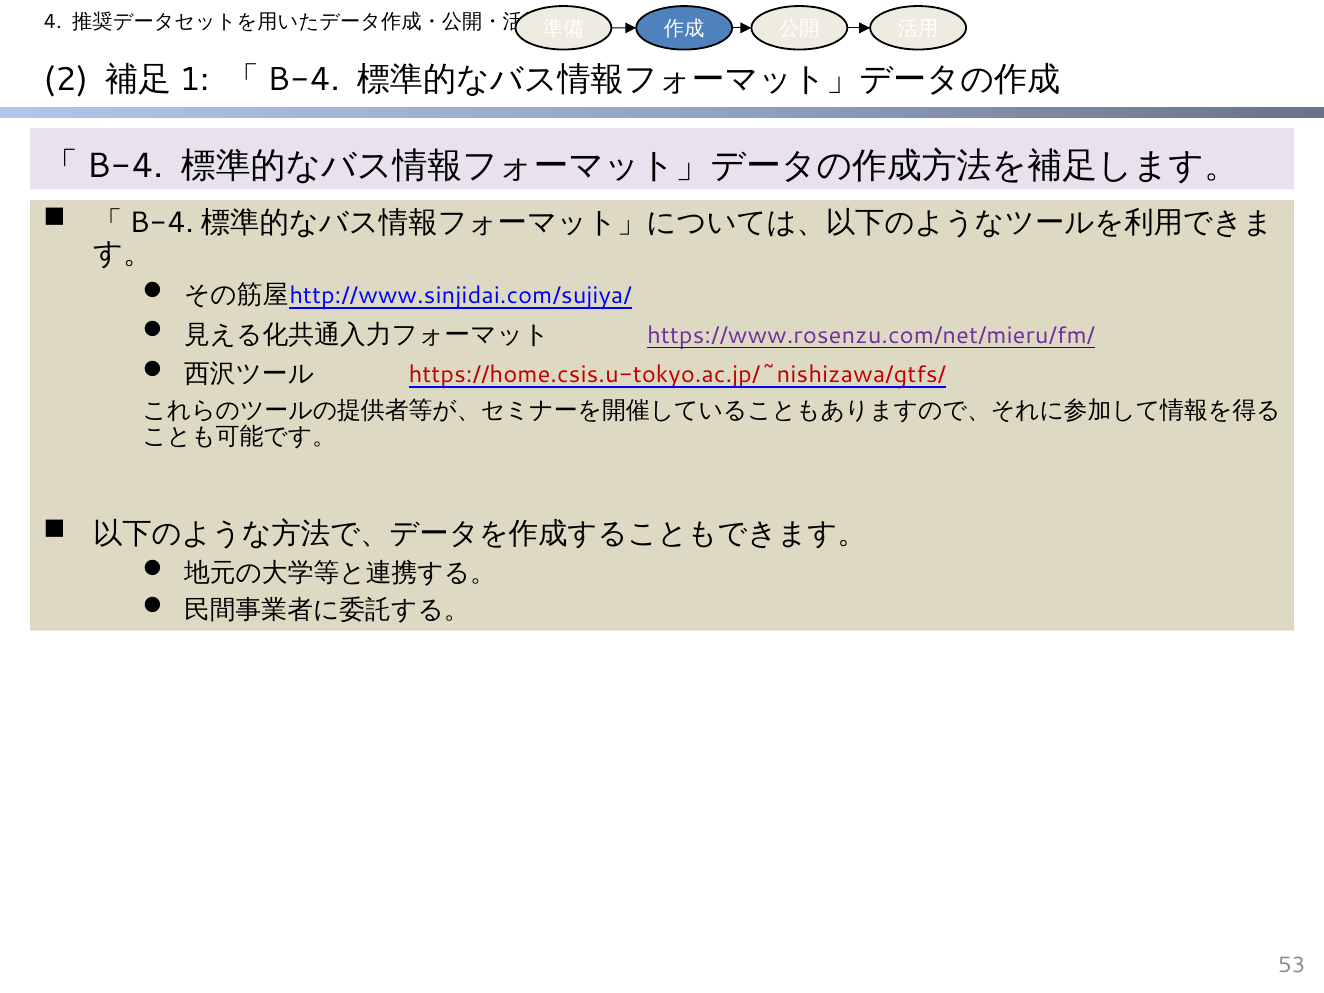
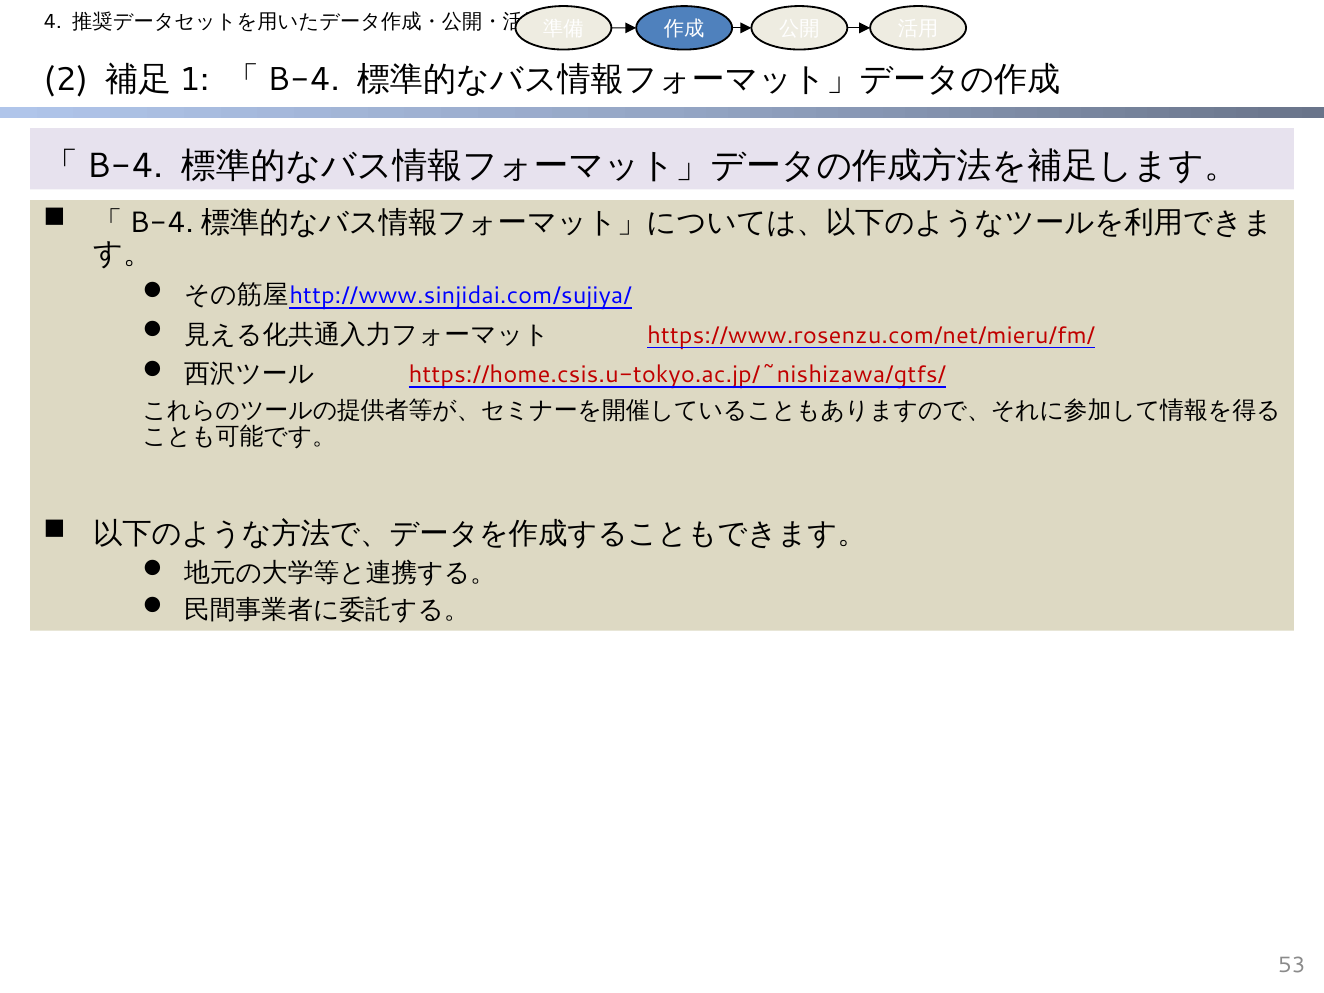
https://www.rosenzu.com/net/mieru/fm/ colour: purple -> red (871, 335)
